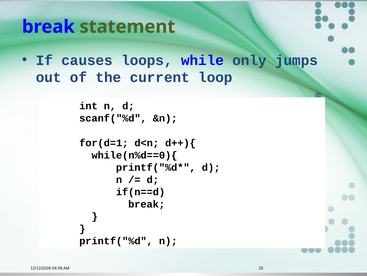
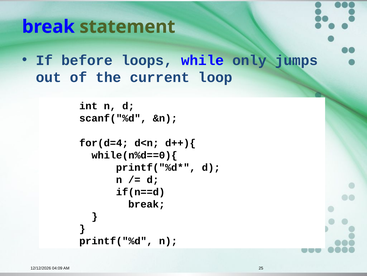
causes: causes -> before (87, 60)
for(d=1: for(d=1 -> for(d=4 (104, 143)
